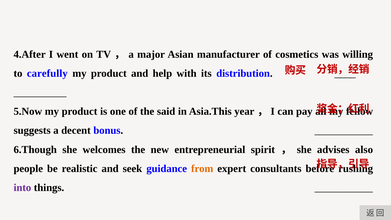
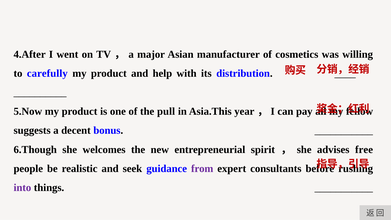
said: said -> pull (166, 111)
also: also -> free (364, 150)
from colour: orange -> purple (202, 169)
